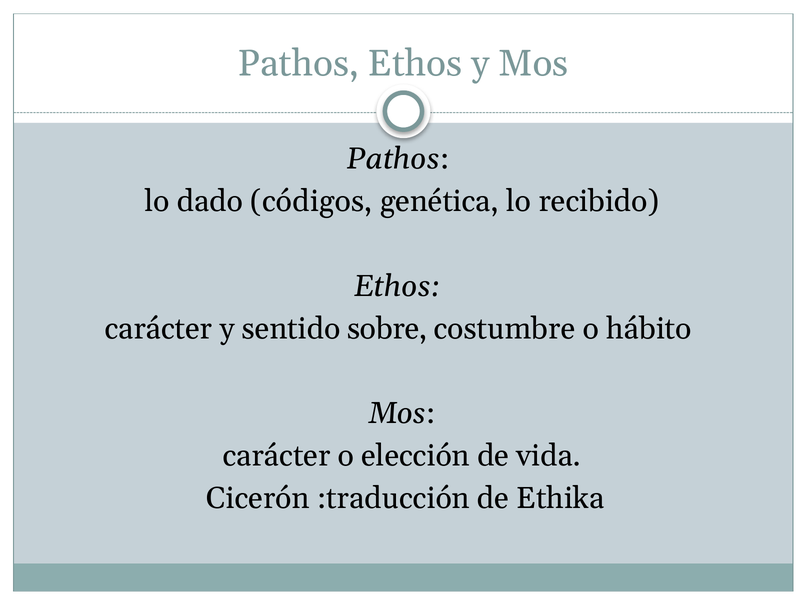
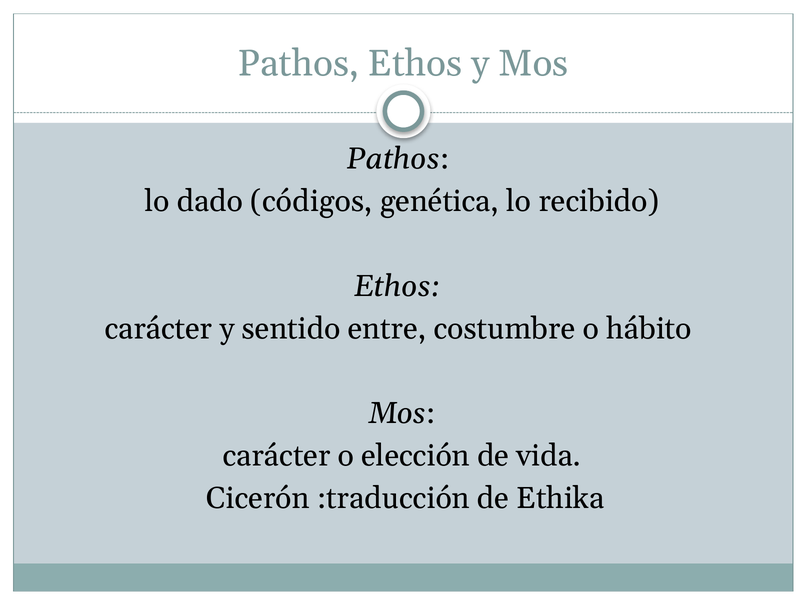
sobre: sobre -> entre (387, 329)
